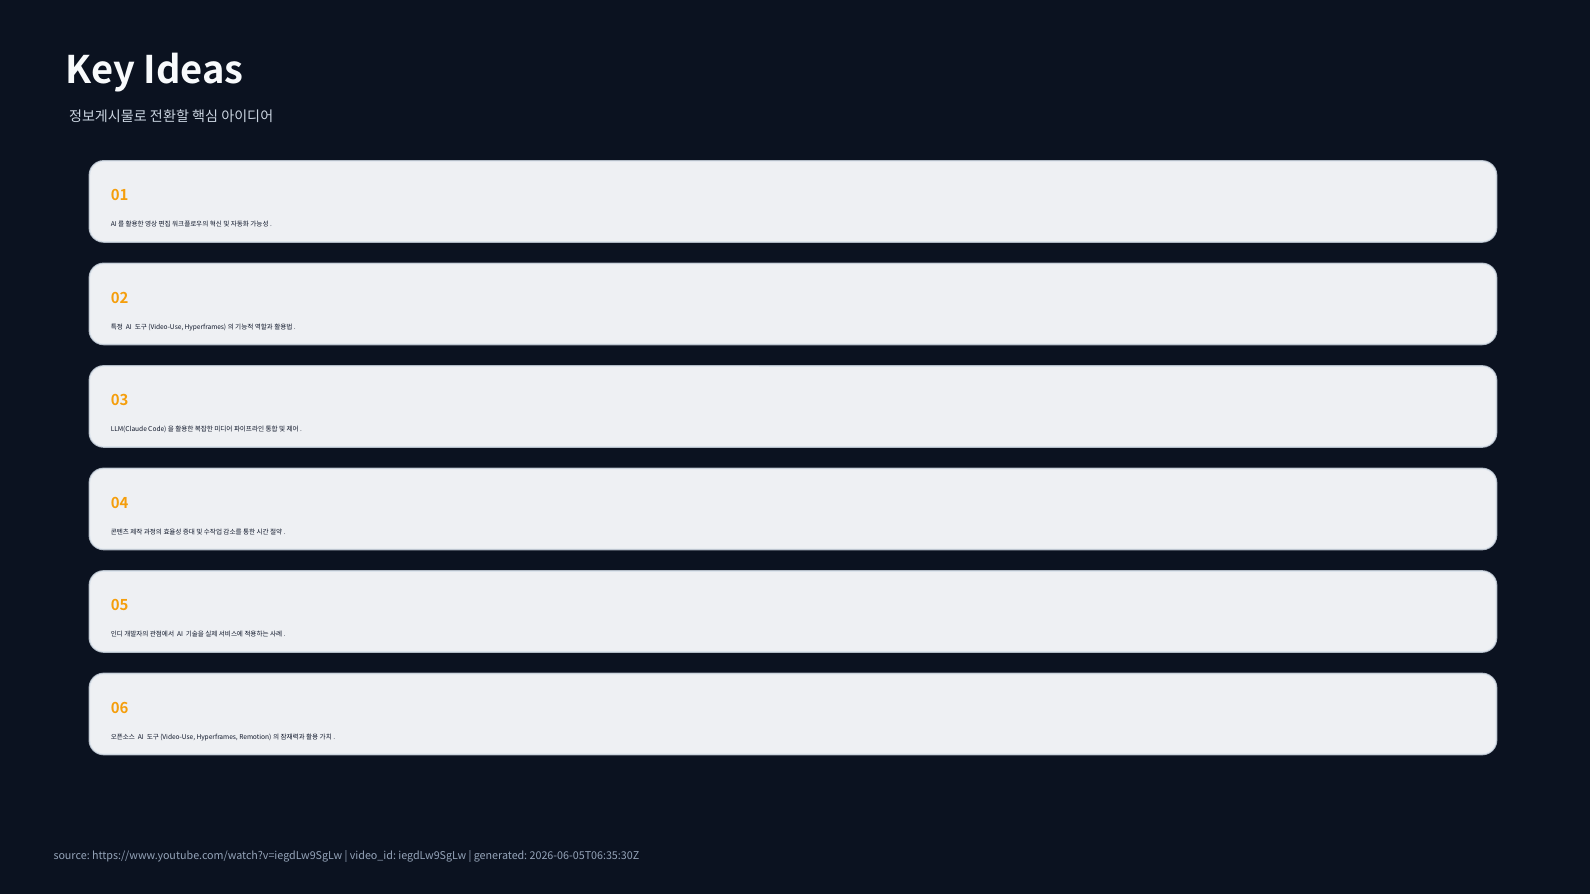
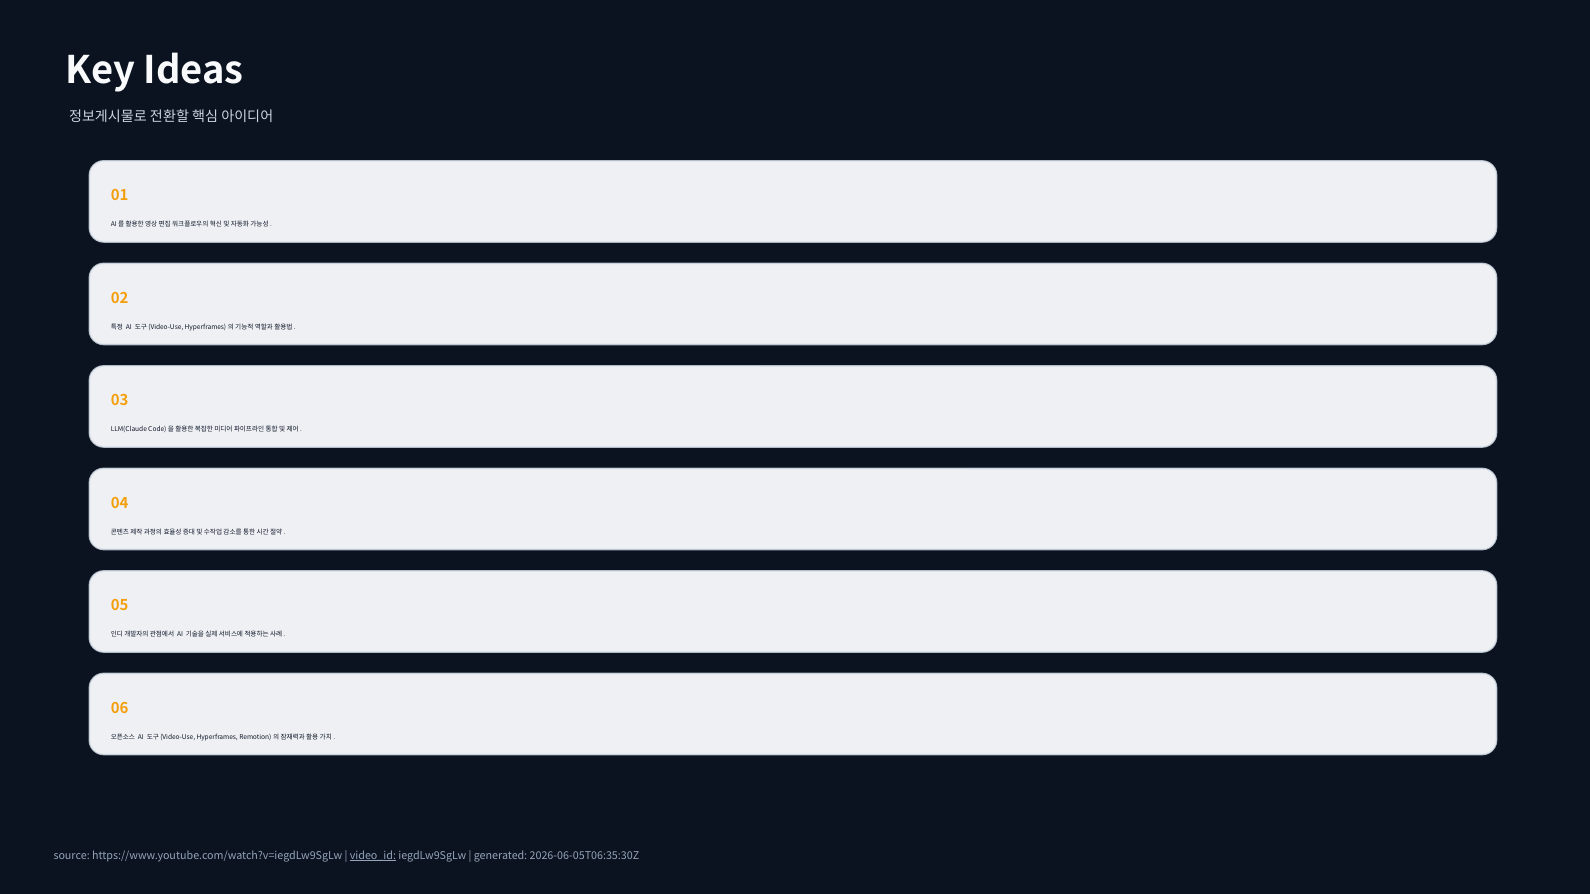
video_id underline: none -> present (373, 856)
